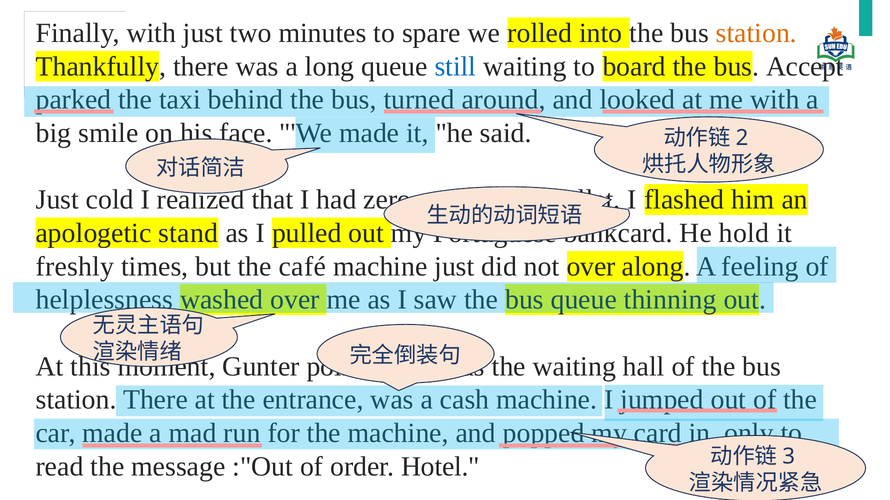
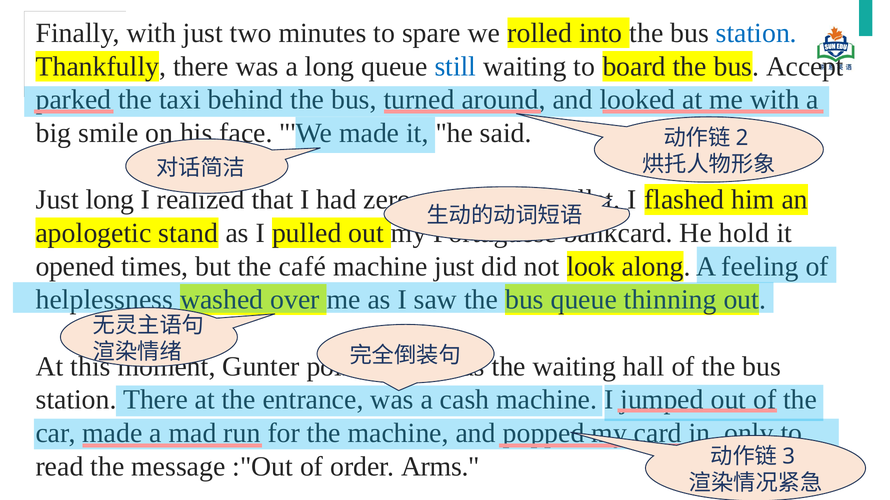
station colour: orange -> blue (756, 33)
Just cold: cold -> long (110, 200)
freshly: freshly -> opened (75, 267)
not over: over -> look (591, 267)
Hotel: Hotel -> Arms (440, 467)
